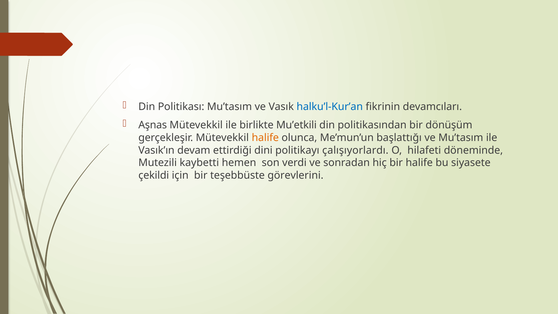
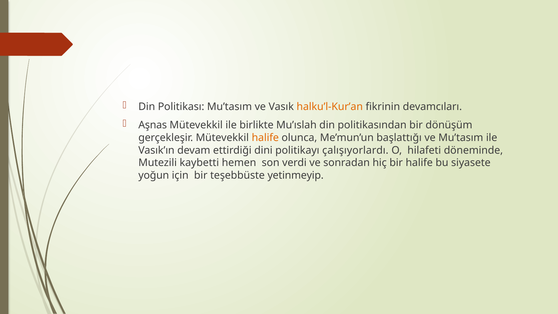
halku’l-Kur’an colour: blue -> orange (330, 107)
Mu’etkili: Mu’etkili -> Mu’ıslah (296, 125)
çekildi: çekildi -> yoğun (154, 175)
görevlerini: görevlerini -> yetinmeyip (296, 175)
